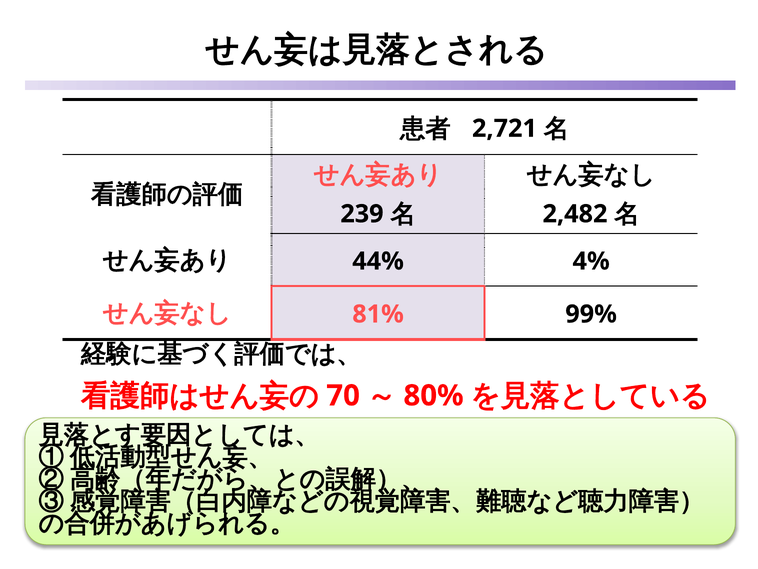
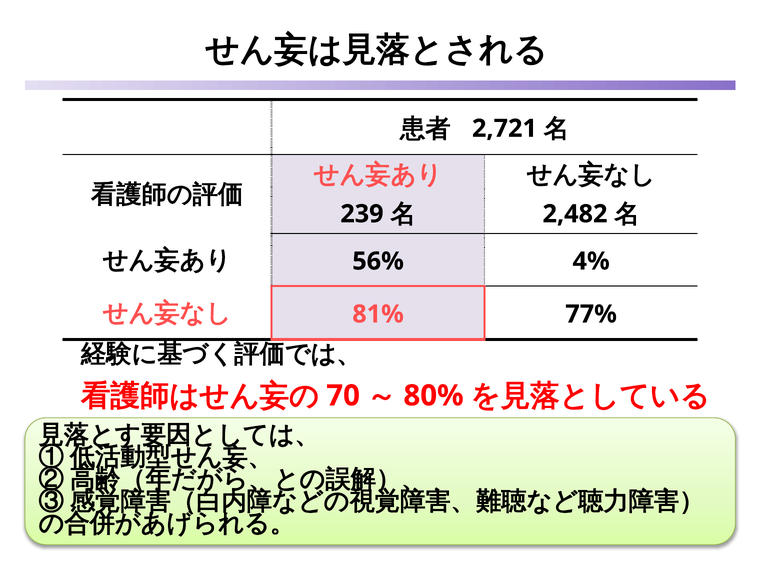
44%: 44% -> 56% (378, 261)
99%: 99% -> 77% (591, 314)
